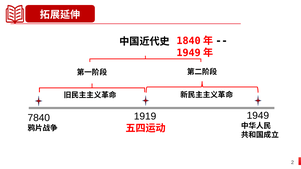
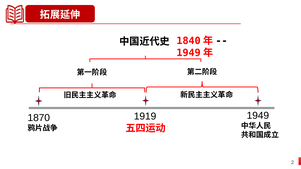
7840: 7840 -> 1870 (39, 118)
